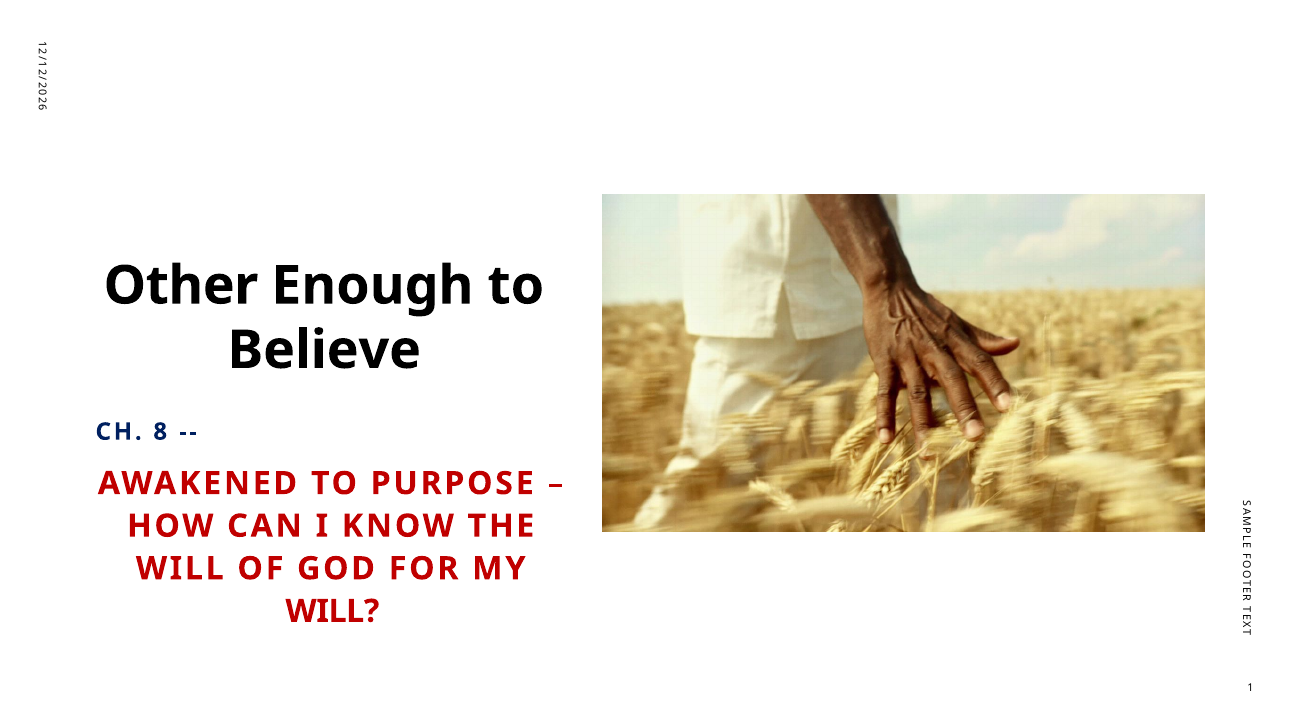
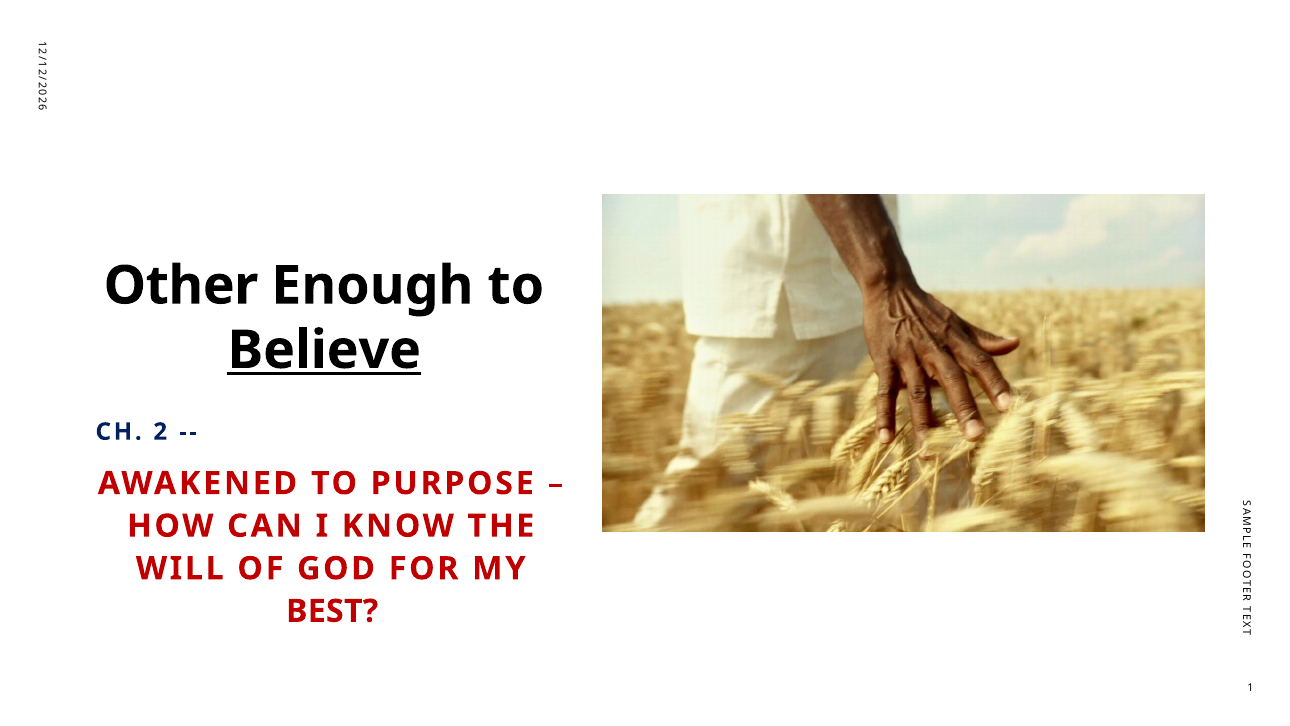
Believe underline: none -> present (324, 350)
CH 8: 8 -> 2 (160, 432)
WILL: WILL -> BEST (332, 611)
